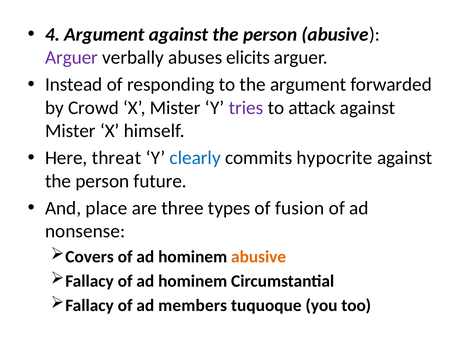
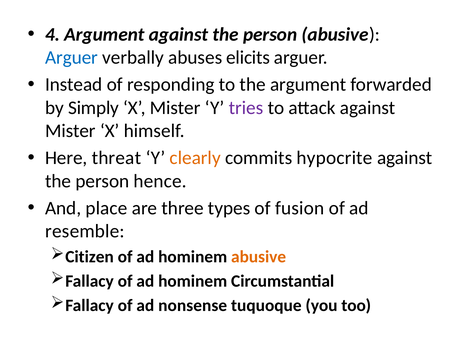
Arguer colour: purple -> blue (72, 58)
Crowd: Crowd -> Simply (94, 108)
clearly colour: blue -> orange (195, 158)
future: future -> hence (160, 181)
nonsense: nonsense -> resemble (85, 232)
Covers: Covers -> Citizen (90, 257)
members: members -> nonsense (193, 306)
